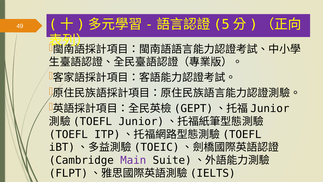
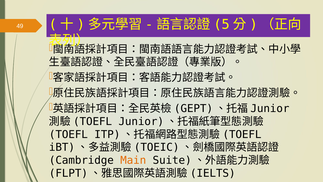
Main colour: purple -> orange (133, 160)
